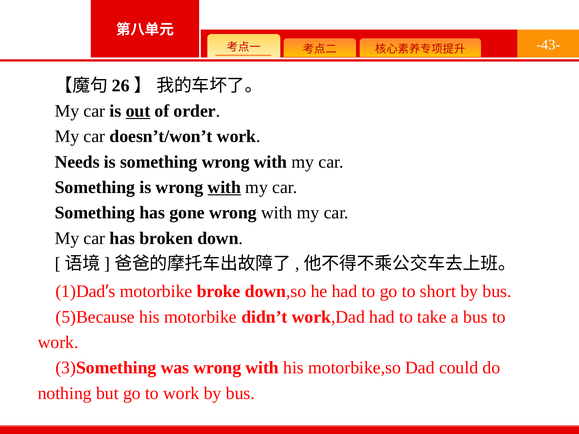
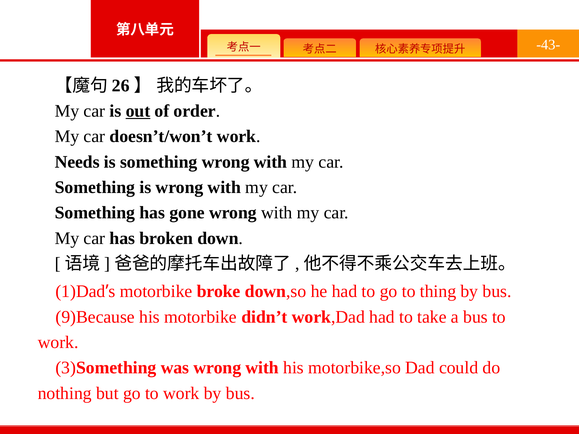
with underline: present -> none (224, 187)
short: short -> thing (438, 292)
5)Because: 5)Because -> 9)Because (95, 317)
